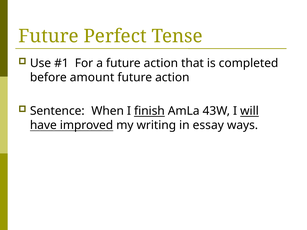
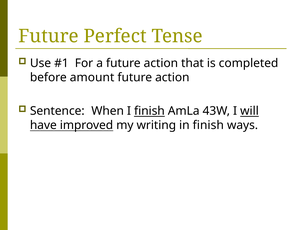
in essay: essay -> finish (208, 125)
